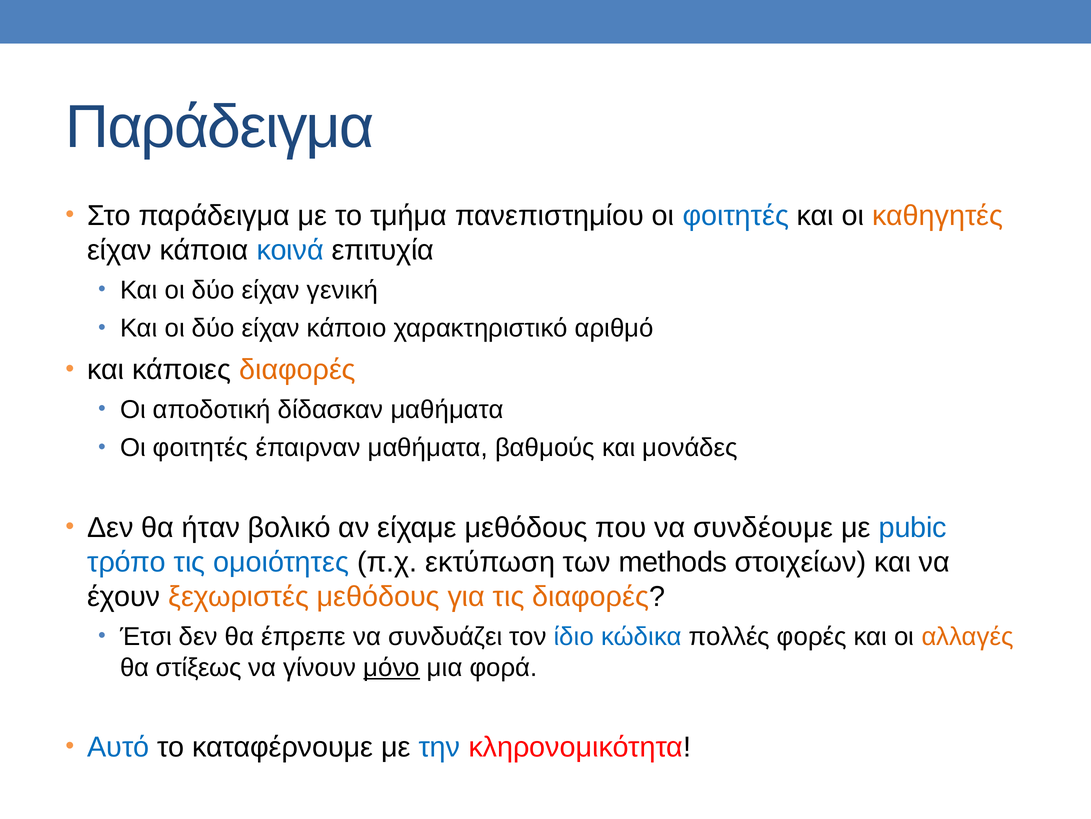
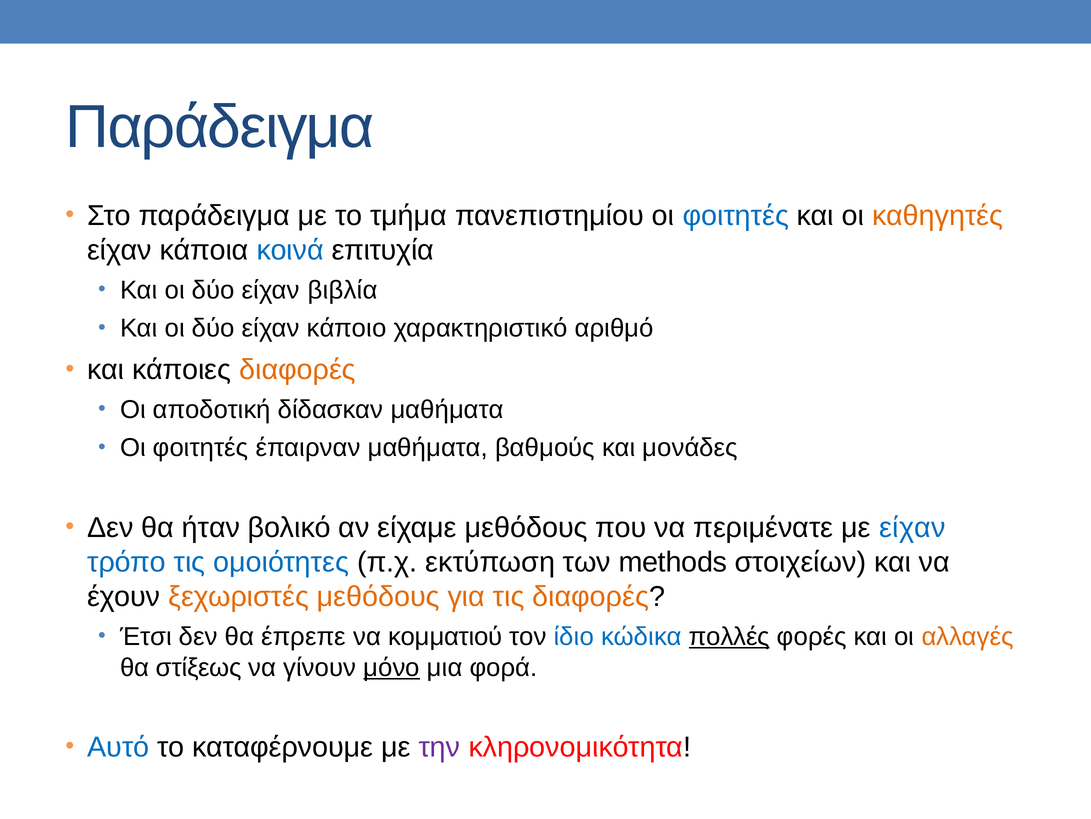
γενική: γενική -> βιβλία (343, 290)
συνδέουμε: συνδέουμε -> περιμένατε (763, 527)
με pubic: pubic -> είχαν (913, 527)
συνδυάζει: συνδυάζει -> κομματιού (445, 636)
πολλές underline: none -> present (729, 636)
την colour: blue -> purple (439, 747)
